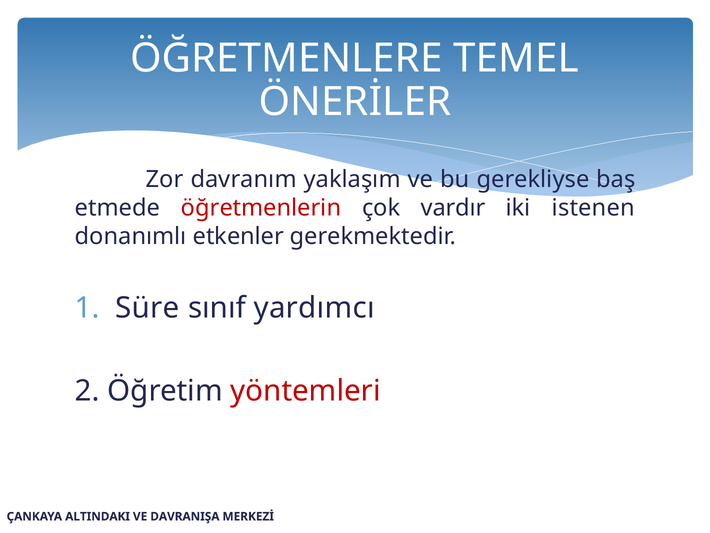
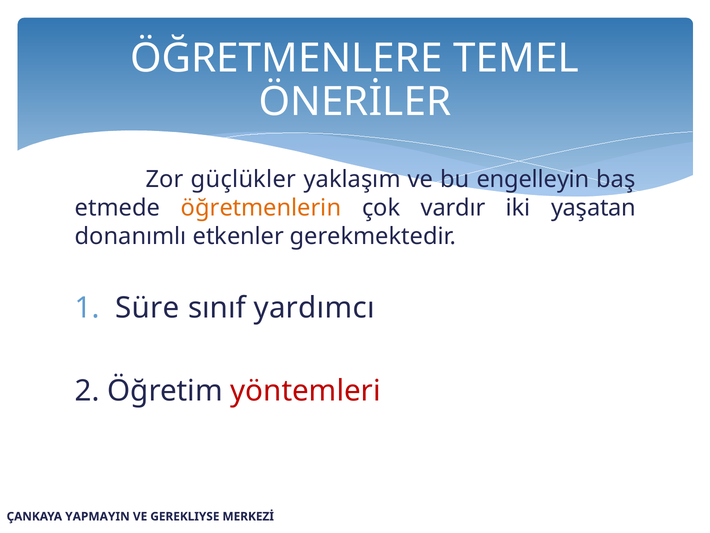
davranım: davranım -> güçlükler (243, 179)
gerekliyse: gerekliyse -> engelleyin (533, 179)
öğretmenlerin colour: red -> orange (261, 208)
istenen: istenen -> yaşatan (594, 208)
ALTINDAKI: ALTINDAKI -> YAPMAYIN (97, 516)
DAVRANIŞA: DAVRANIŞA -> GEREKLIYSE (185, 516)
